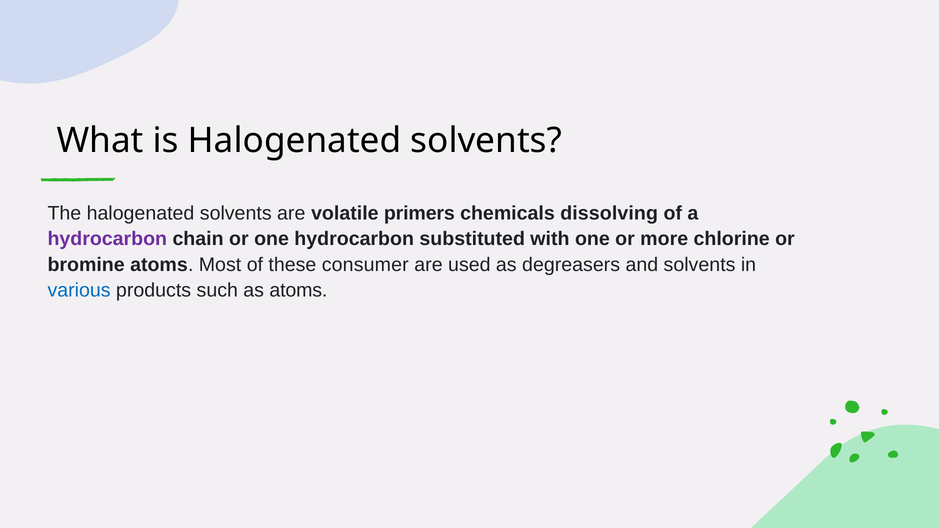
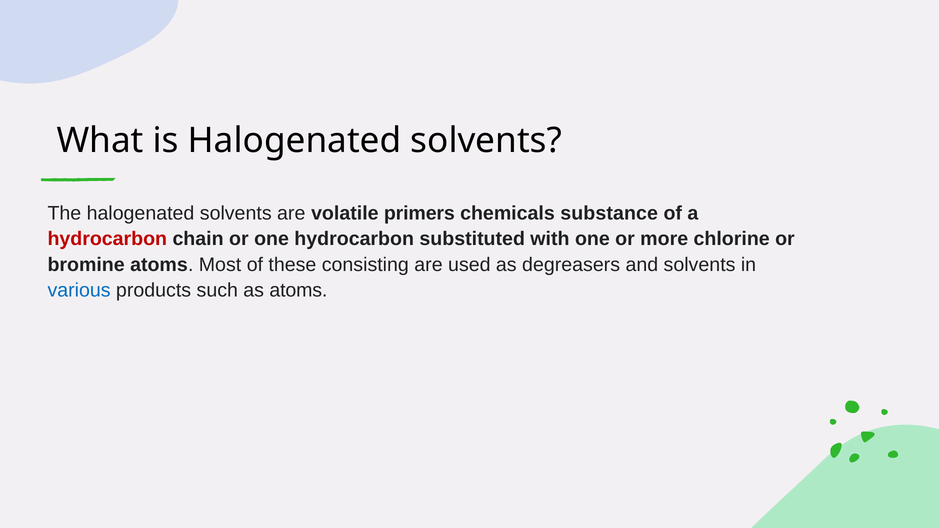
dissolving: dissolving -> substance (609, 213)
hydrocarbon colour: purple -> red (107, 239)
consumer: consumer -> consisting (365, 265)
